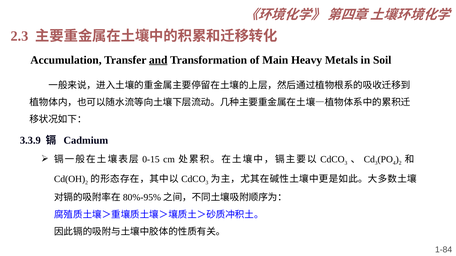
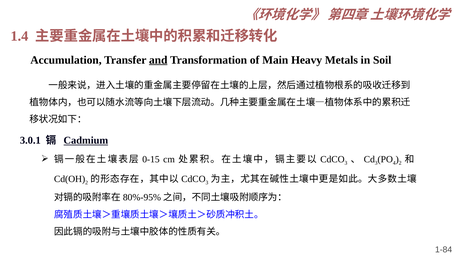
2.3: 2.3 -> 1.4 (19, 36)
3.3.9: 3.3.9 -> 3.0.1 (30, 141)
Cadmium underline: none -> present (86, 141)
